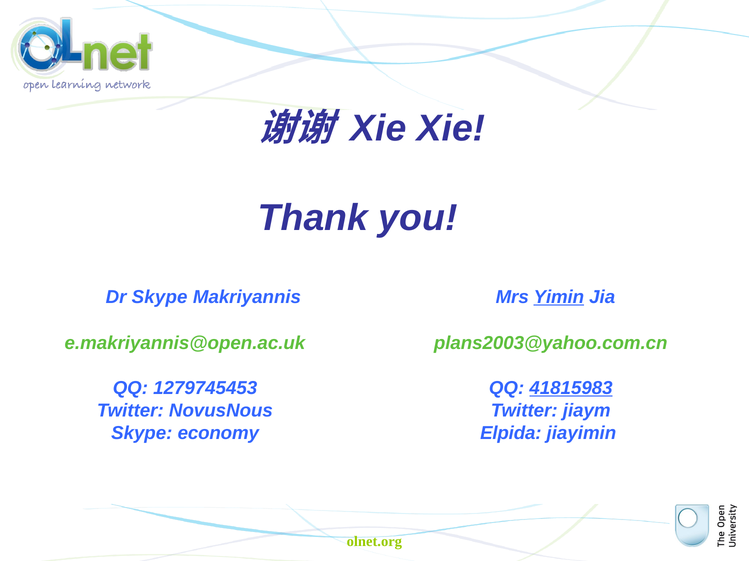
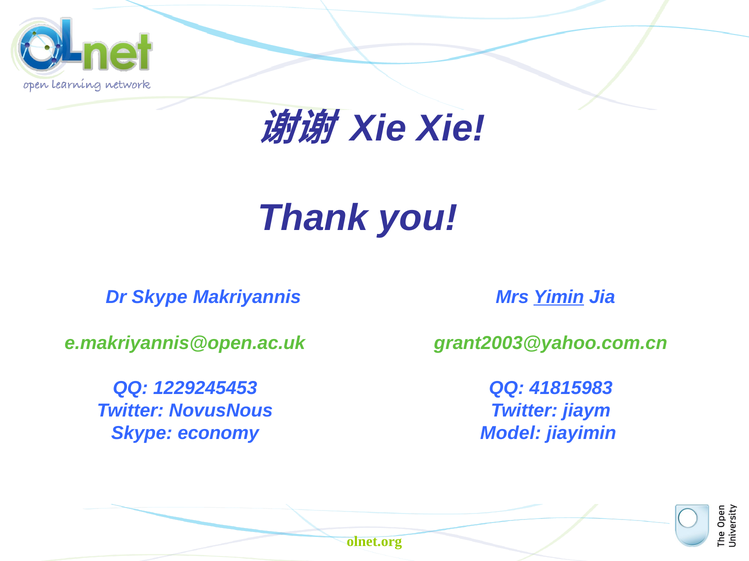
plans2003@yahoo.com.cn: plans2003@yahoo.com.cn -> grant2003@yahoo.com.cn (551, 344)
1279745453: 1279745453 -> 1229245453 (205, 389)
41815983 underline: present -> none (571, 389)
Elpida: Elpida -> Model (511, 434)
